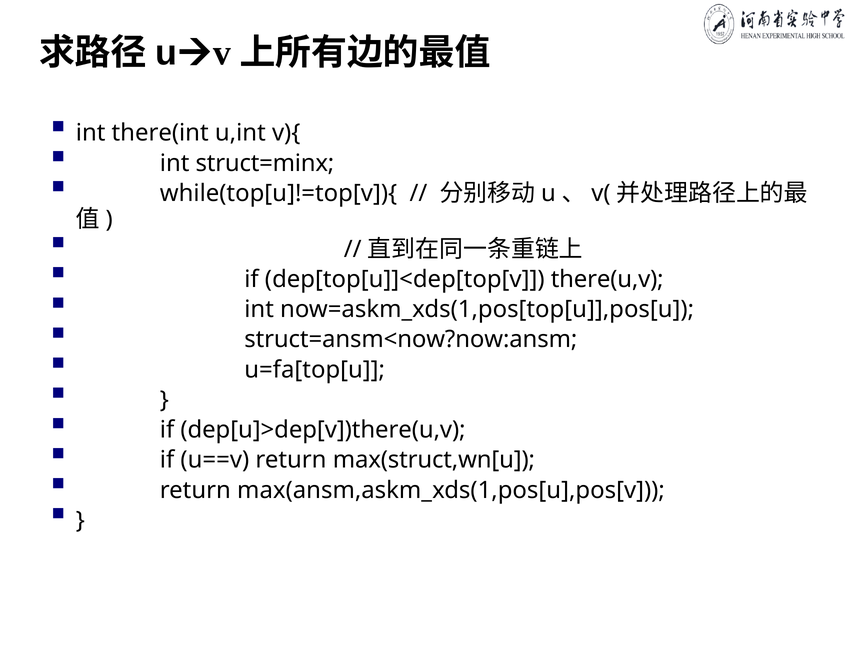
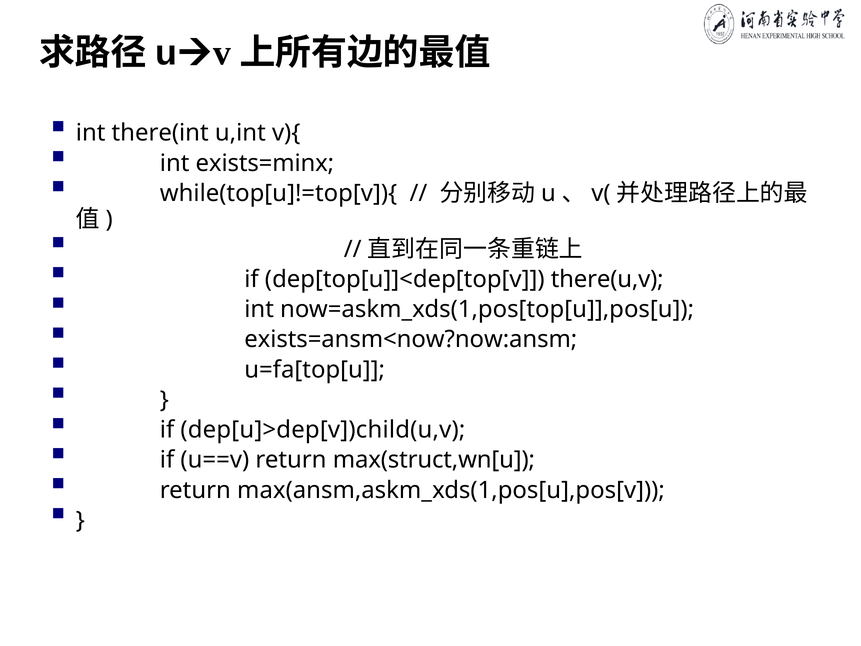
struct=minx: struct=minx -> exists=minx (265, 163)
struct=ansm<now?now:ansm: struct=ansm<now?now:ansm -> exists=ansm<now?now:ansm (411, 339)
dep[u]>dep[v])there(u,v: dep[u]>dep[v])there(u,v -> dep[u]>dep[v])child(u,v (323, 430)
